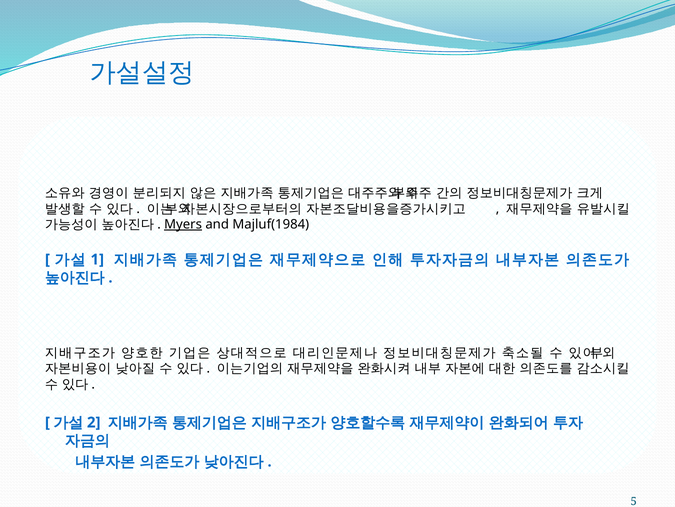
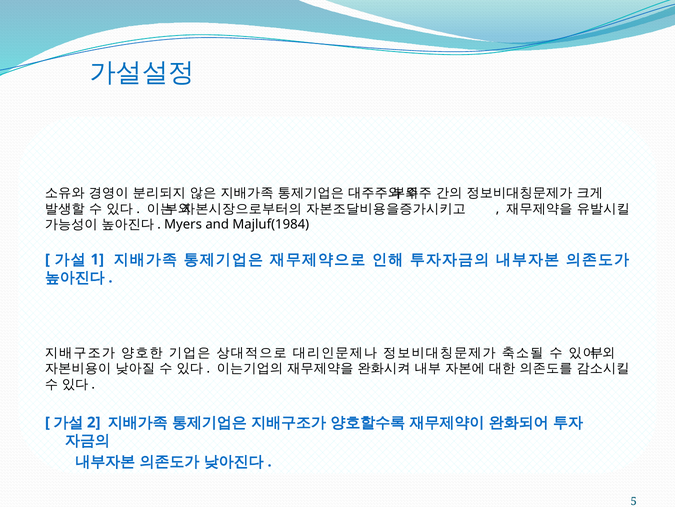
Myers underline: present -> none (183, 224)
